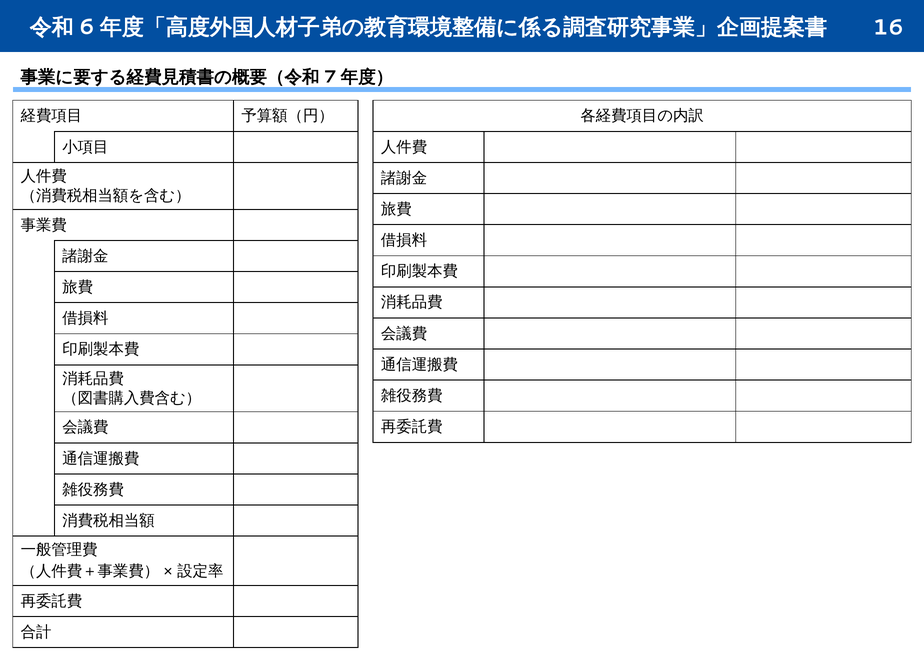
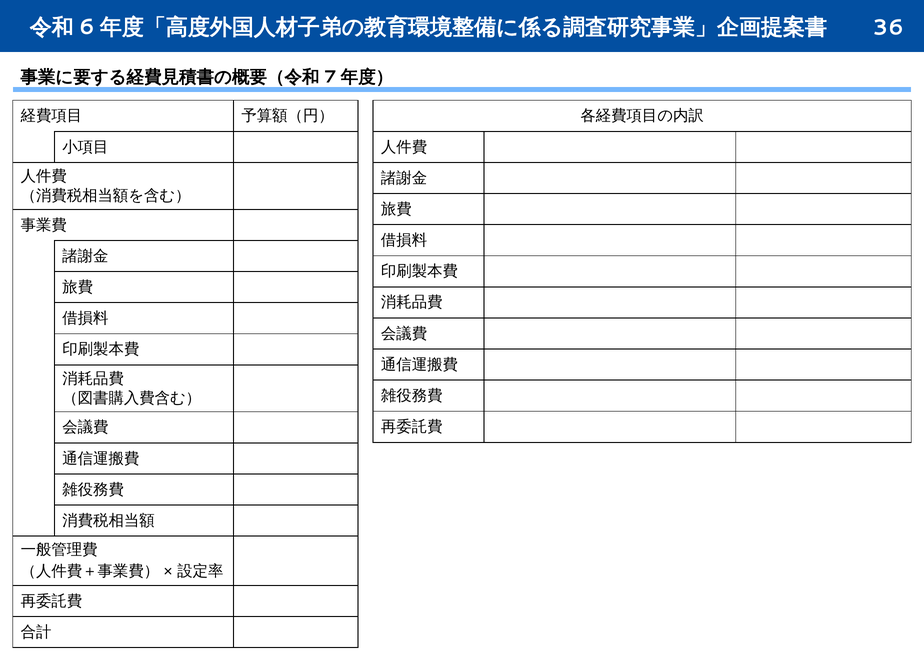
16: 16 -> 36 (888, 27)
